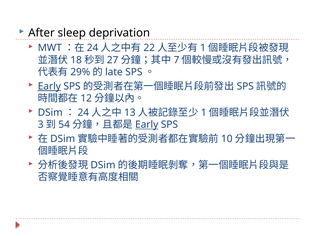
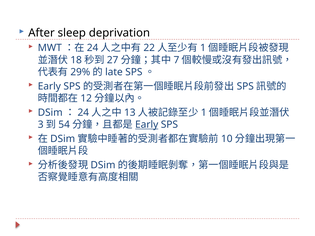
Early underline: present -> none (49, 86)
